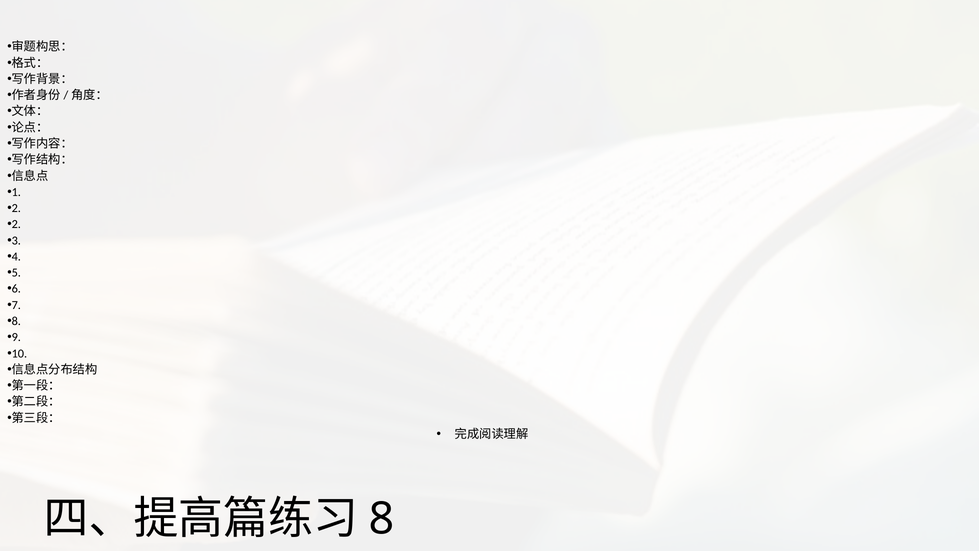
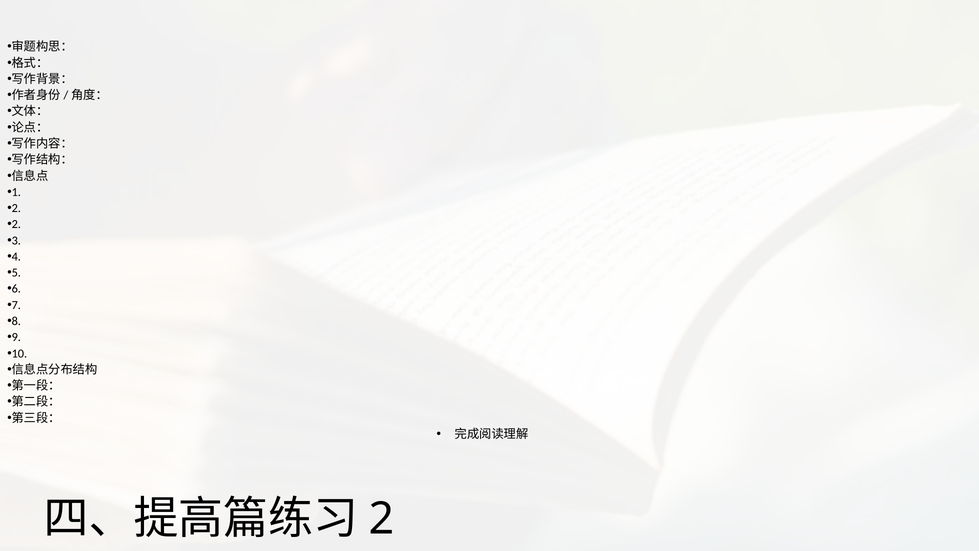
8: 8 -> 2 (382, 519)
